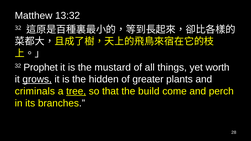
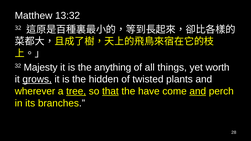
Prophet: Prophet -> Majesty (41, 67)
mustard: mustard -> anything (113, 67)
greater: greater -> twisted (148, 79)
criminals: criminals -> wherever (35, 91)
that underline: none -> present (110, 91)
build: build -> have (149, 91)
and underline: none -> present (198, 91)
